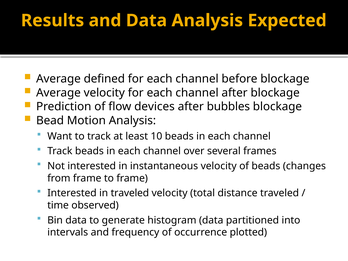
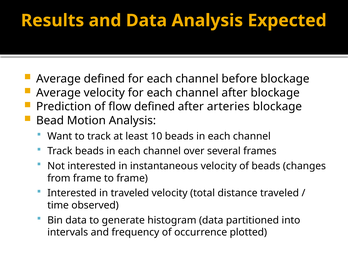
flow devices: devices -> defined (155, 107)
bubbles: bubbles -> arteries (228, 107)
